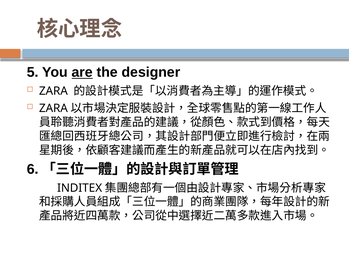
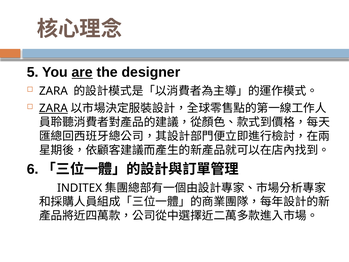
ZARA underline: none -> present (53, 108)
